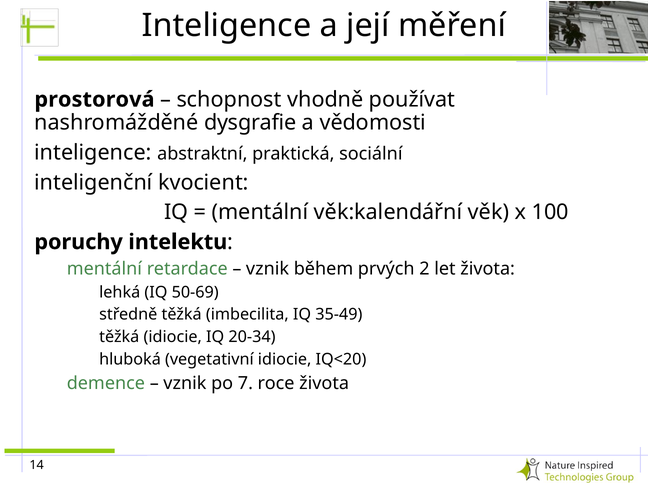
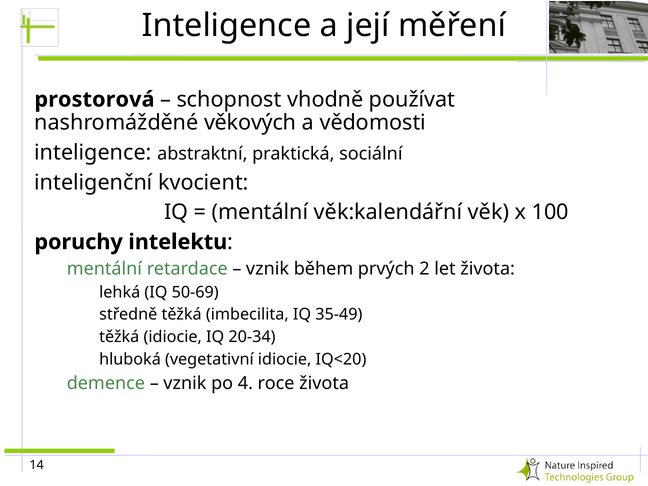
dysgrafie: dysgrafie -> věkových (250, 123)
7: 7 -> 4 (245, 383)
